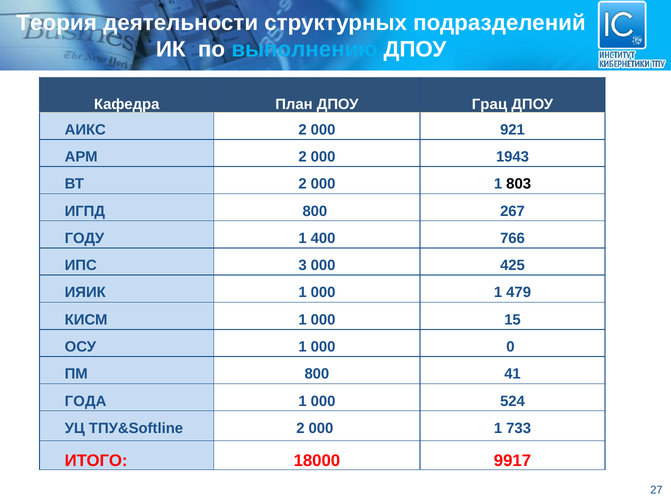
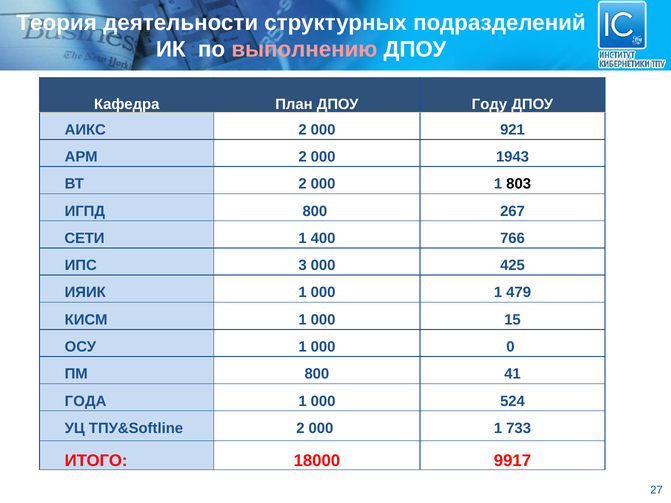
выполнению colour: light blue -> pink (304, 50)
Грац: Грац -> Году (490, 104)
ГОДУ: ГОДУ -> СЕТИ (84, 238)
